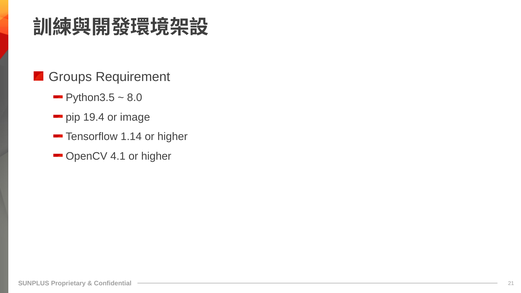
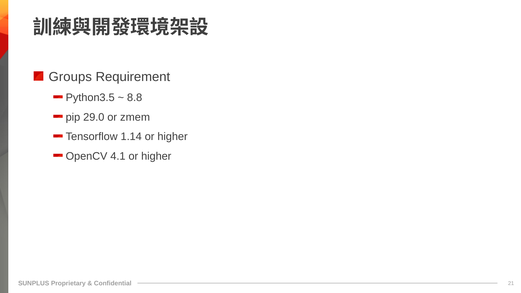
8.0: 8.0 -> 8.8 (135, 98)
19.4: 19.4 -> 29.0 (94, 117)
image: image -> zmem (135, 117)
